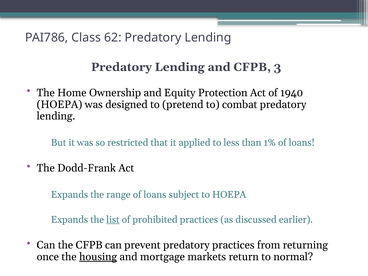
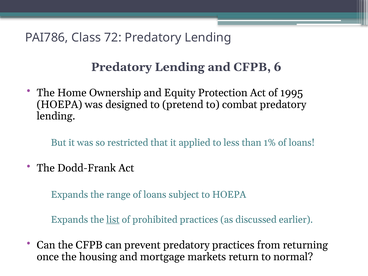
62: 62 -> 72 (113, 38)
3: 3 -> 6 (278, 67)
1940: 1940 -> 1995 (292, 93)
housing underline: present -> none (98, 257)
